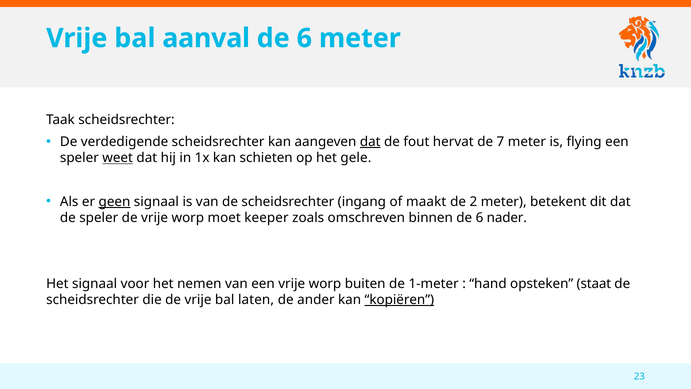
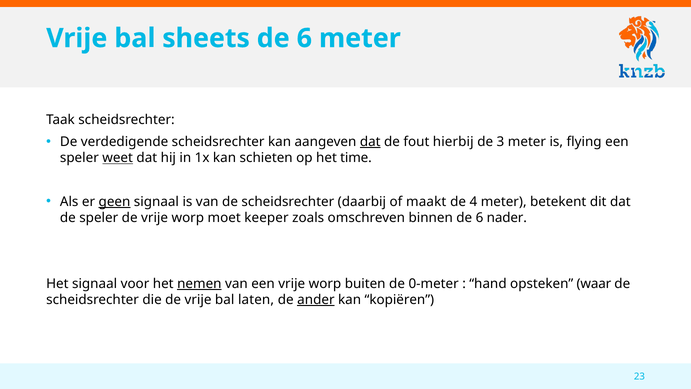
aanval: aanval -> sheets (206, 38)
hervat: hervat -> hierbij (453, 142)
7: 7 -> 3 (500, 142)
gele: gele -> time (356, 158)
ingang: ingang -> daarbij (362, 202)
2: 2 -> 4 (473, 202)
nemen underline: none -> present (199, 283)
1-meter: 1-meter -> 0-meter (434, 283)
staat: staat -> waar (594, 283)
ander underline: none -> present (316, 300)
kopiëren underline: present -> none (399, 300)
